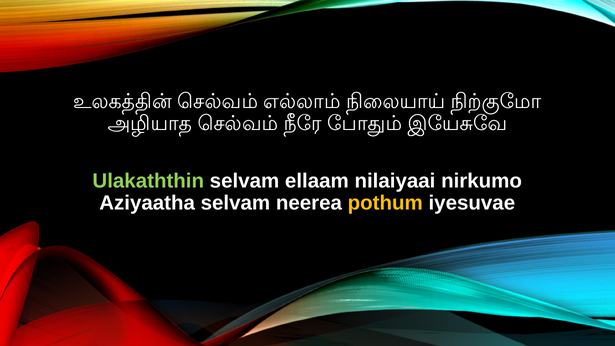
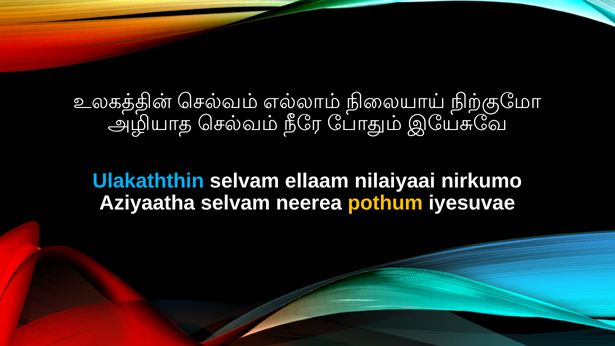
Ulakaththin colour: light green -> light blue (148, 181)
